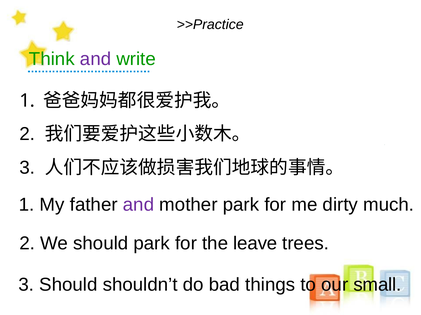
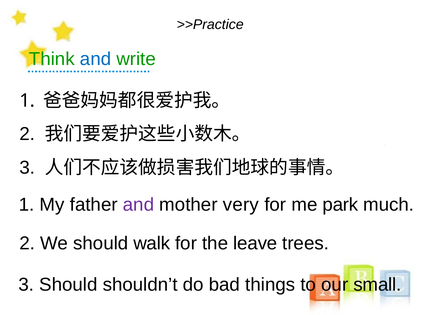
and colour: purple -> blue (96, 59)
mother park: park -> very (241, 205)
dirty: dirty -> park (340, 205)
should park: park -> walk (152, 244)
